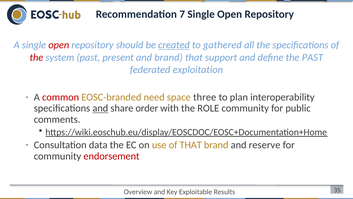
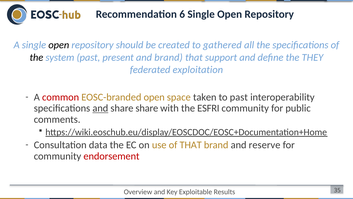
7: 7 -> 6 (182, 14)
open colour: red -> black (59, 45)
created underline: present -> none (174, 45)
the colour: red -> black (36, 57)
the PAST: PAST -> THEY (312, 57)
EOSC-branded need: need -> open (154, 97)
three: three -> taken (205, 97)
to plan: plan -> past (239, 97)
share order: order -> share (147, 108)
ROLE: ROLE -> ESFRI (208, 108)
